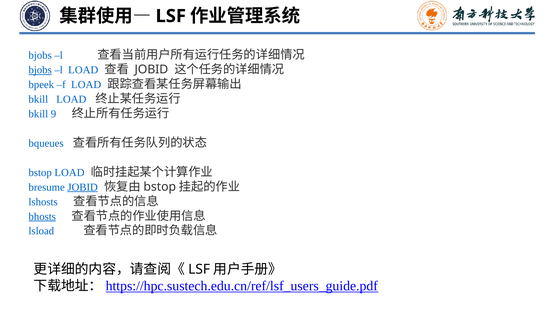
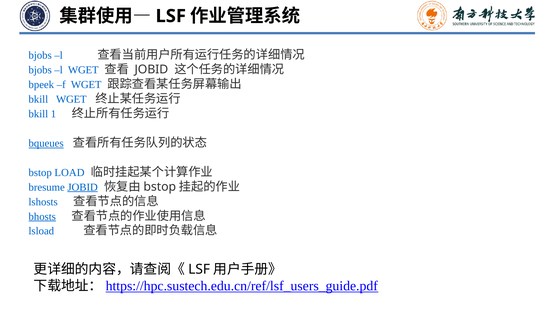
bjobs underline: present -> none (40, 70)
l LOAD: LOAD -> WGET (83, 70)
f LOAD: LOAD -> WGET (86, 85)
bkill LOAD: LOAD -> WGET (71, 99)
9: 9 -> 1 (53, 114)
bqueues underline: none -> present (46, 143)
